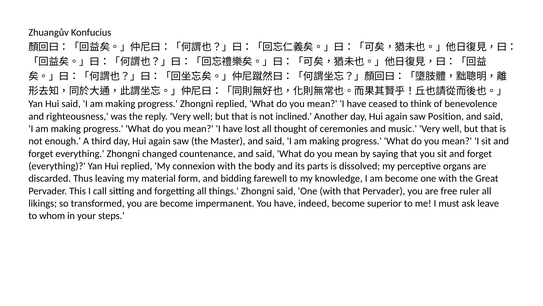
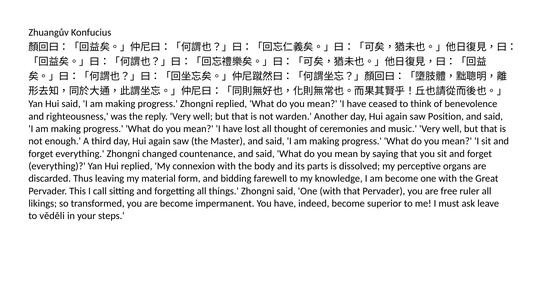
inclined: inclined -> warden (294, 116)
whom: whom -> věděli (52, 216)
